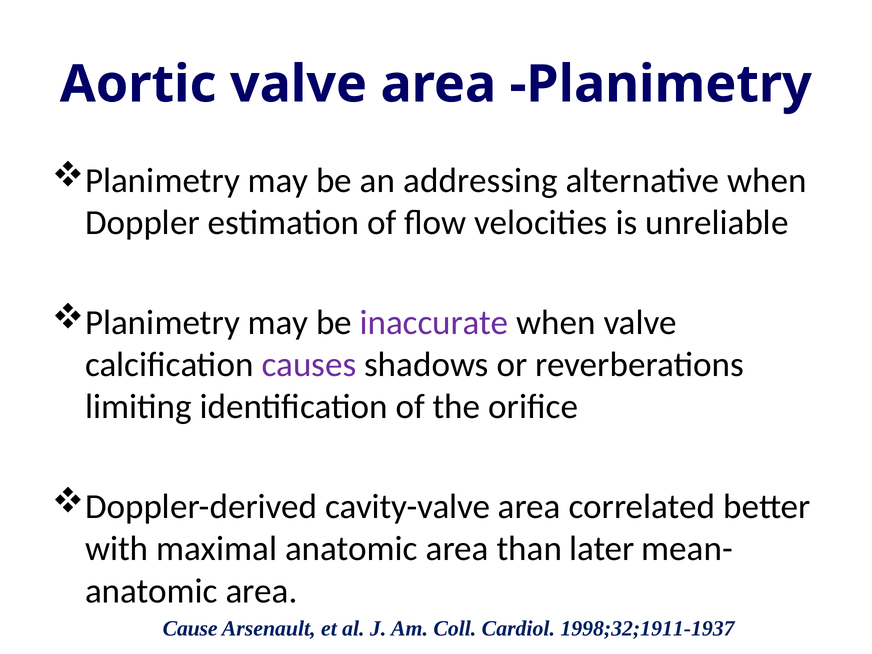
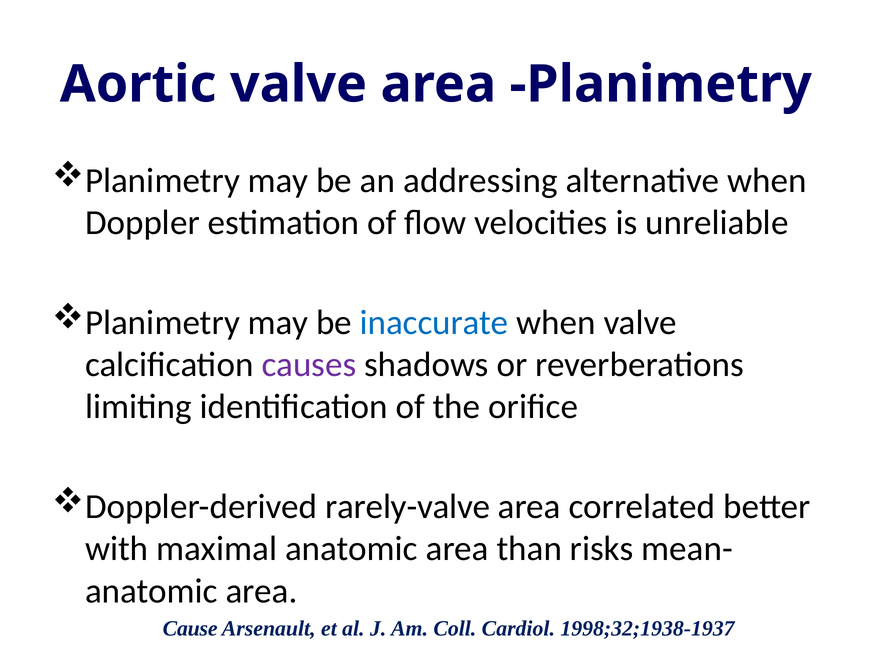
inaccurate colour: purple -> blue (434, 322)
cavity-valve: cavity-valve -> rarely-valve (408, 507)
later: later -> risks (602, 549)
1998;32;1911-1937: 1998;32;1911-1937 -> 1998;32;1938-1937 (648, 629)
